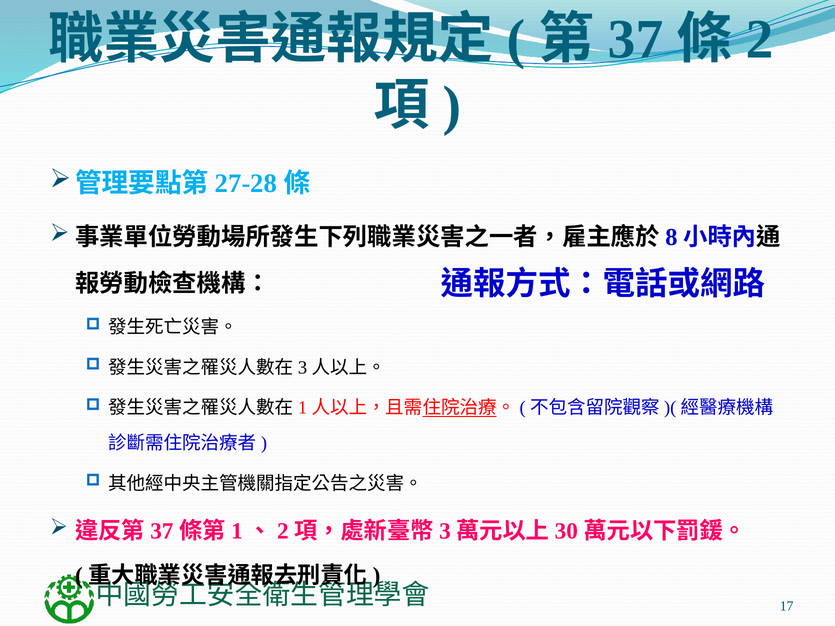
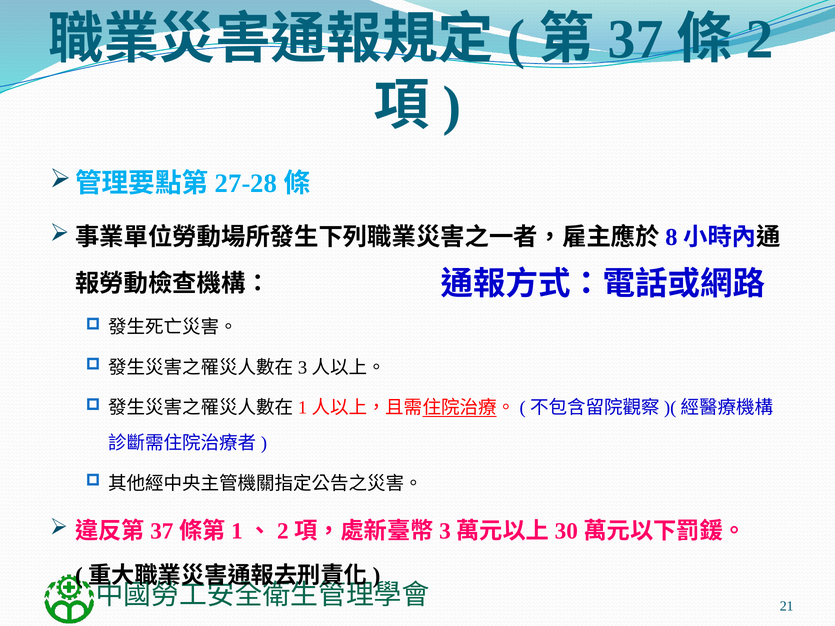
17: 17 -> 21 (787, 606)
